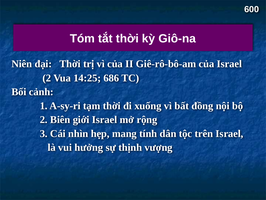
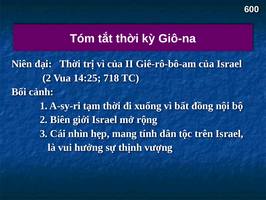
686: 686 -> 718 (111, 78)
